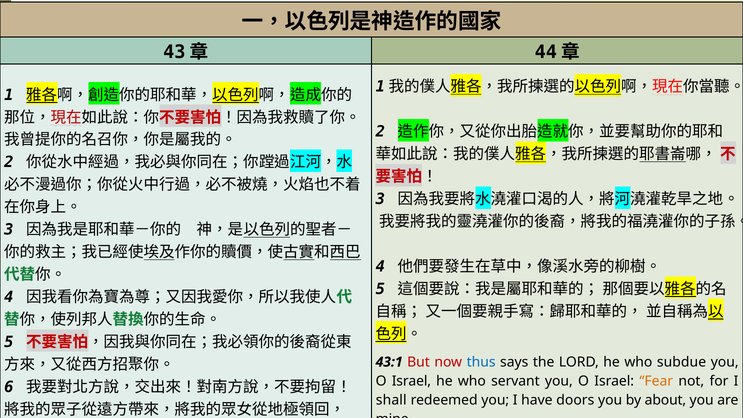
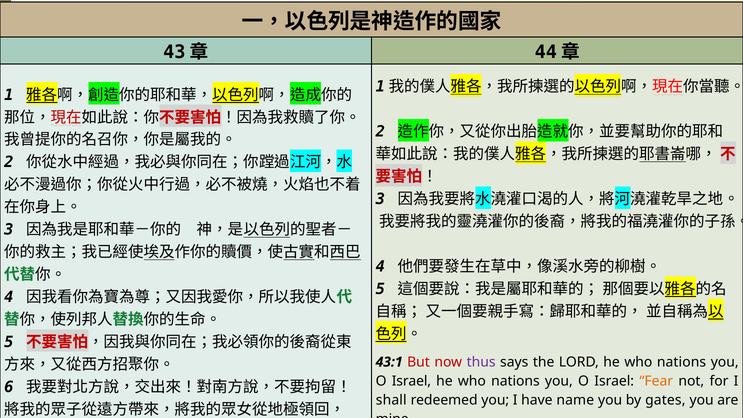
thus colour: blue -> purple (481, 362)
LORD he who subdue: subdue -> nations (682, 362)
servant: servant -> nations (515, 381)
doors: doors -> name (575, 400)
about: about -> gates (665, 400)
